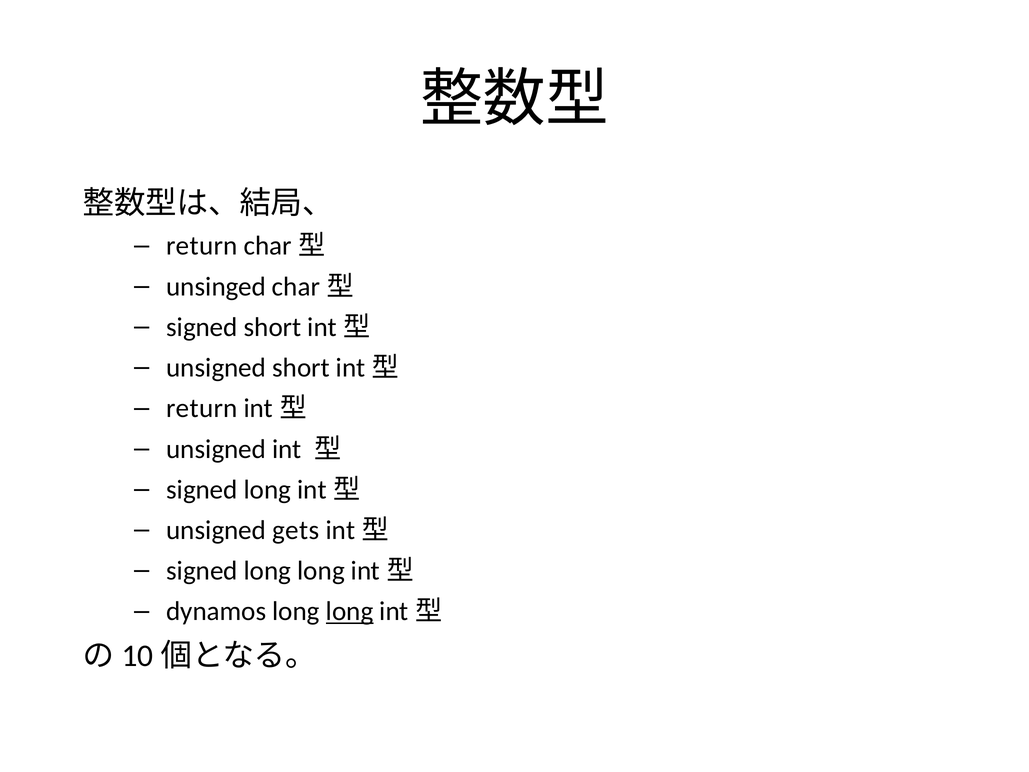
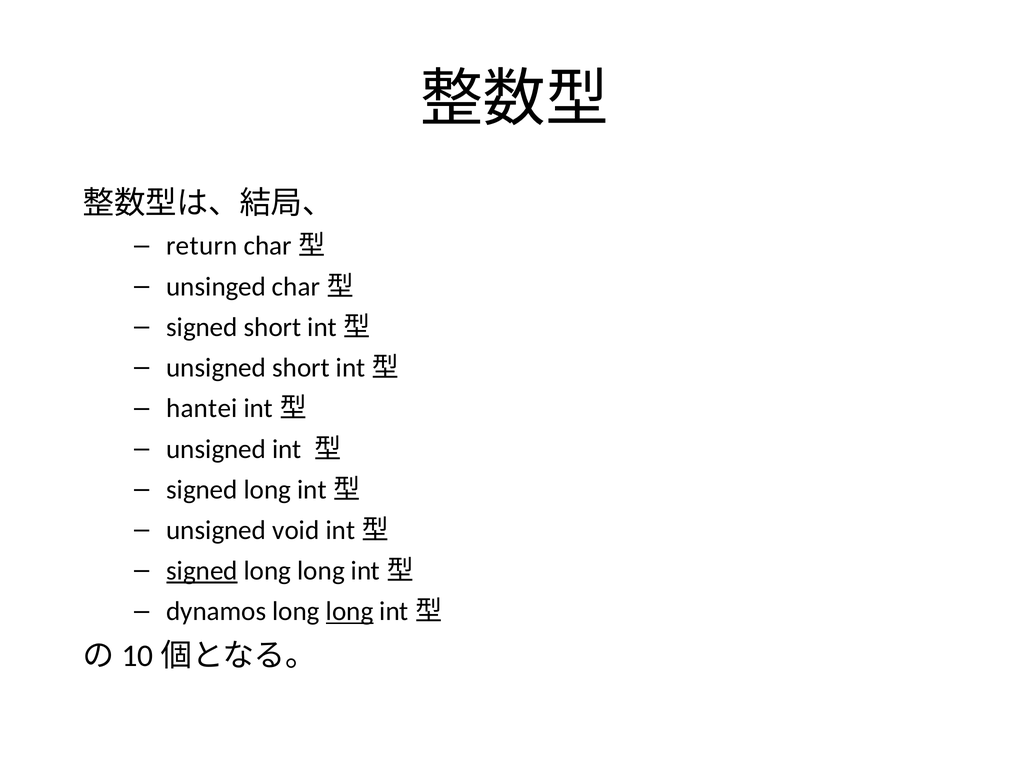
return: return -> hantei (202, 408)
gets: gets -> void (296, 530)
signed underline: none -> present (202, 571)
